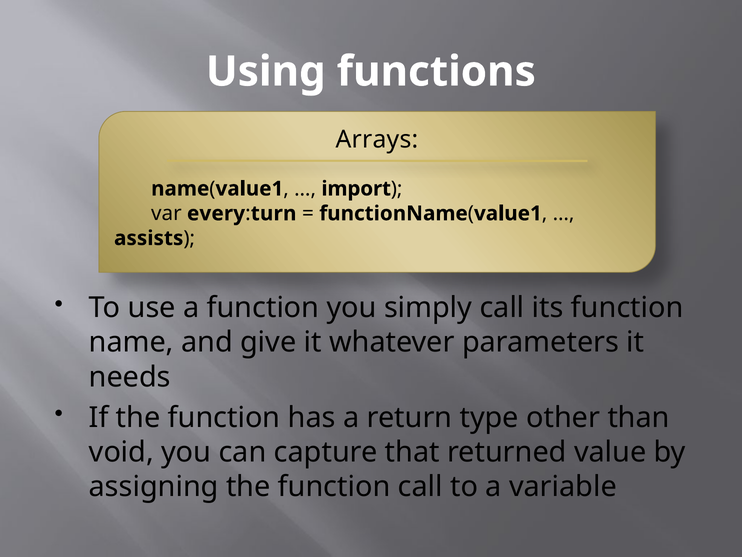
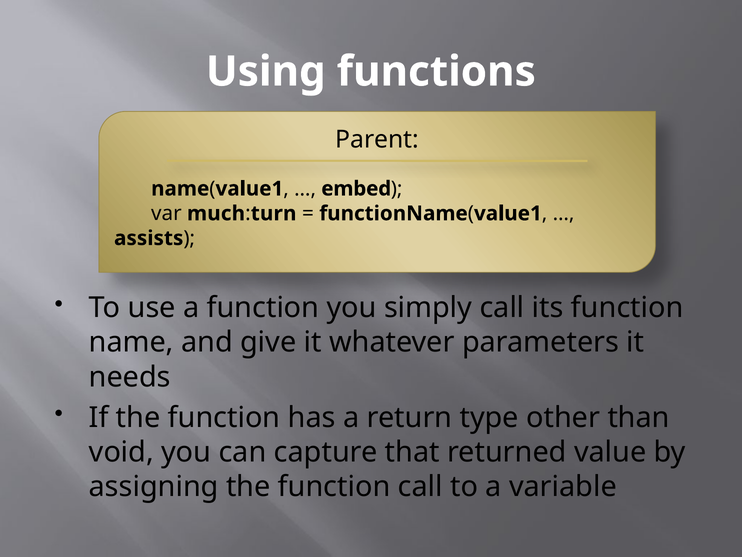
Arrays: Arrays -> Parent (377, 139)
import: import -> embed (356, 189)
every: every -> much (216, 213)
